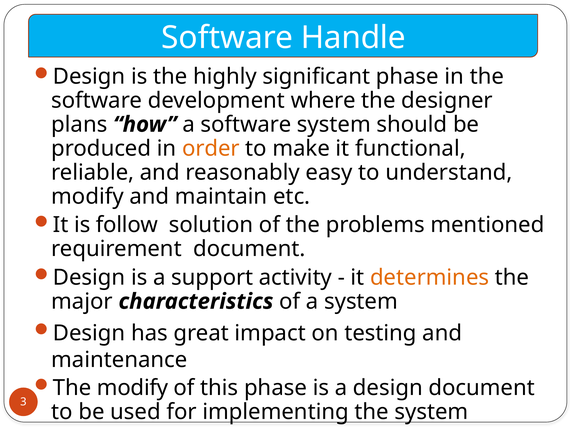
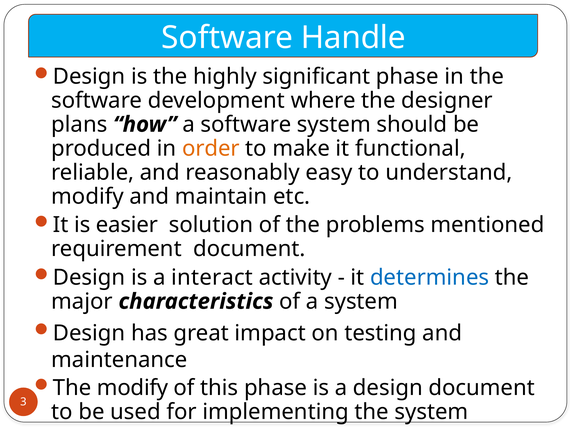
follow: follow -> easier (127, 225)
support: support -> interact (212, 278)
determines colour: orange -> blue (430, 278)
